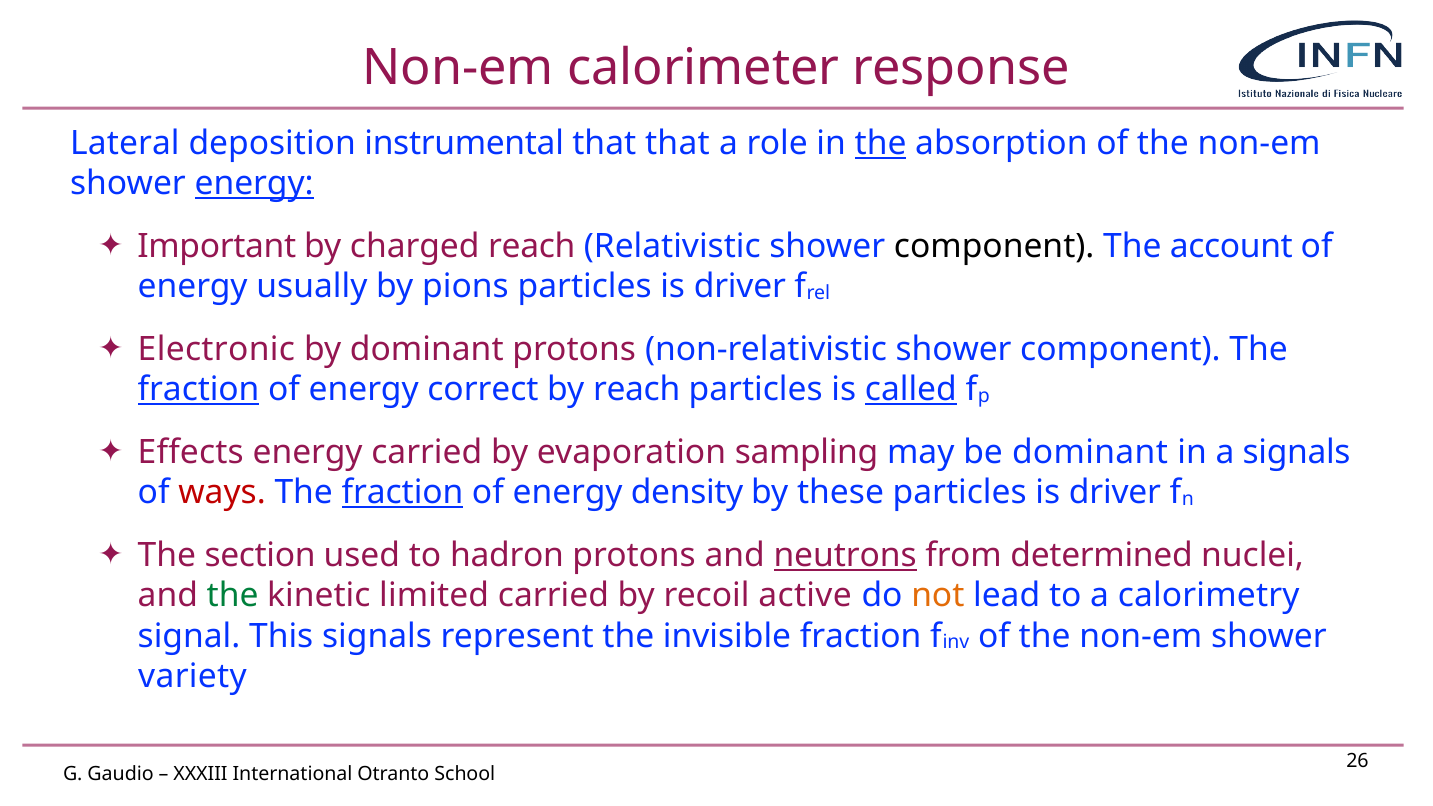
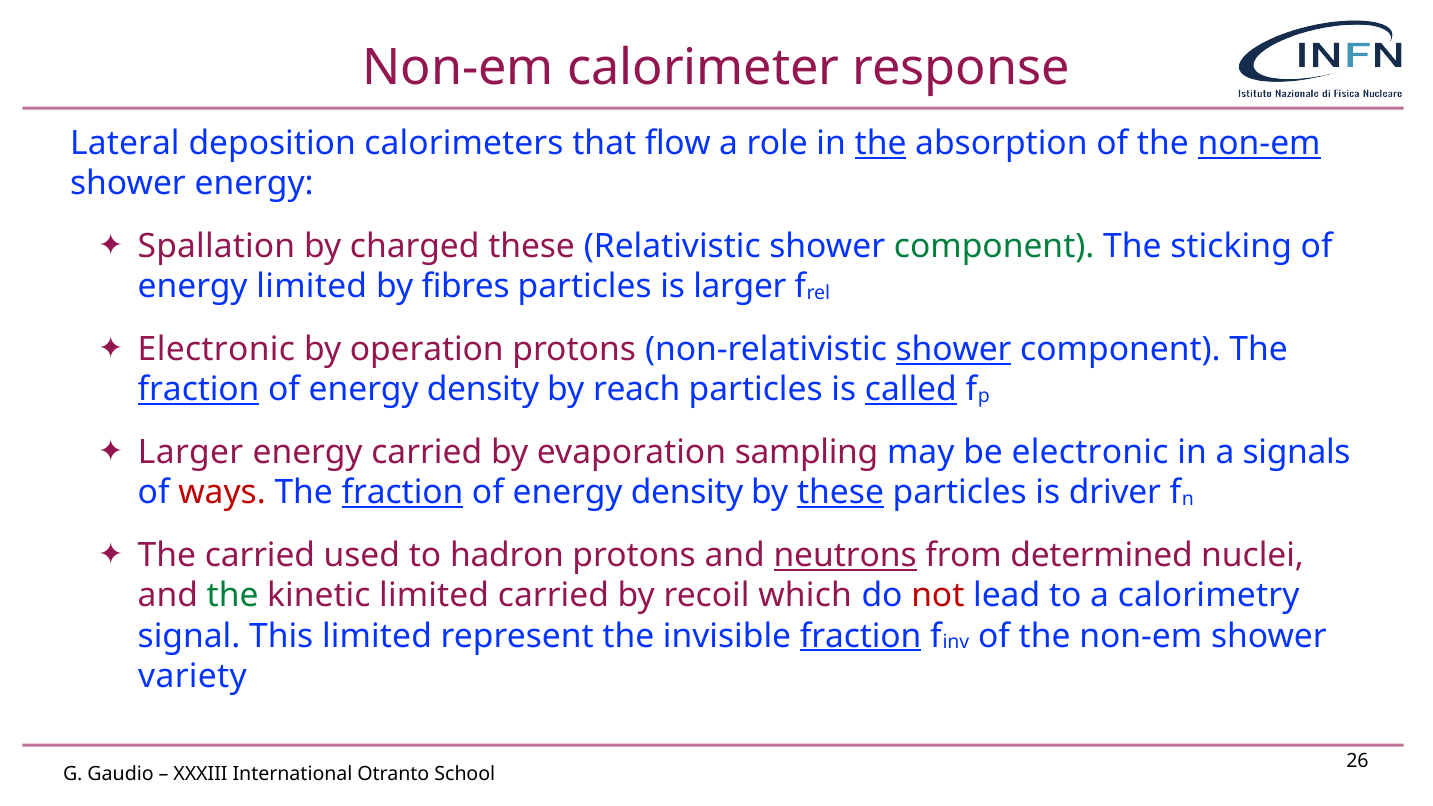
instrumental: instrumental -> calorimeters (464, 143)
that that: that -> flow (678, 143)
non-em underline: none -> present (1259, 143)
energy underline: present -> none (254, 184)
Important: Important -> Spallation (216, 246)
charged reach: reach -> these (532, 246)
component colour: black -> green (994, 246)
account: account -> sticking (1231, 246)
energy usually: usually -> limited (312, 287)
pions: pions -> fibres (466, 287)
driver: driver -> larger (740, 287)
by dominant: dominant -> operation (427, 349)
shower underline: none -> present (954, 349)
correct: correct -> density (483, 390)
Effects: Effects -> Larger (191, 452)
be dominant: dominant -> electronic (1090, 452)
these underline: none -> present (841, 493)
The section: section -> carried (260, 555)
active: active -> which (805, 596)
not colour: orange -> red (938, 596)
This signals: signals -> limited (377, 636)
fraction underline: none -> present (861, 636)
